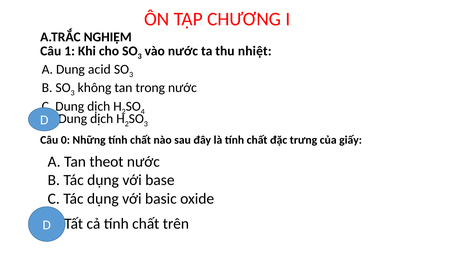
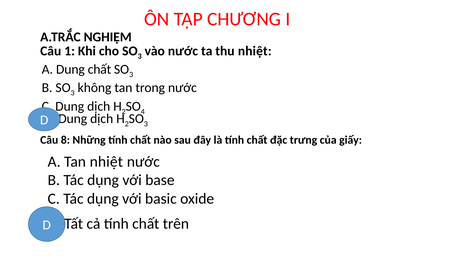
Dung acid: acid -> chất (99, 69)
0: 0 -> 8 (65, 140)
Tan theot: theot -> nhiệt (106, 162)
